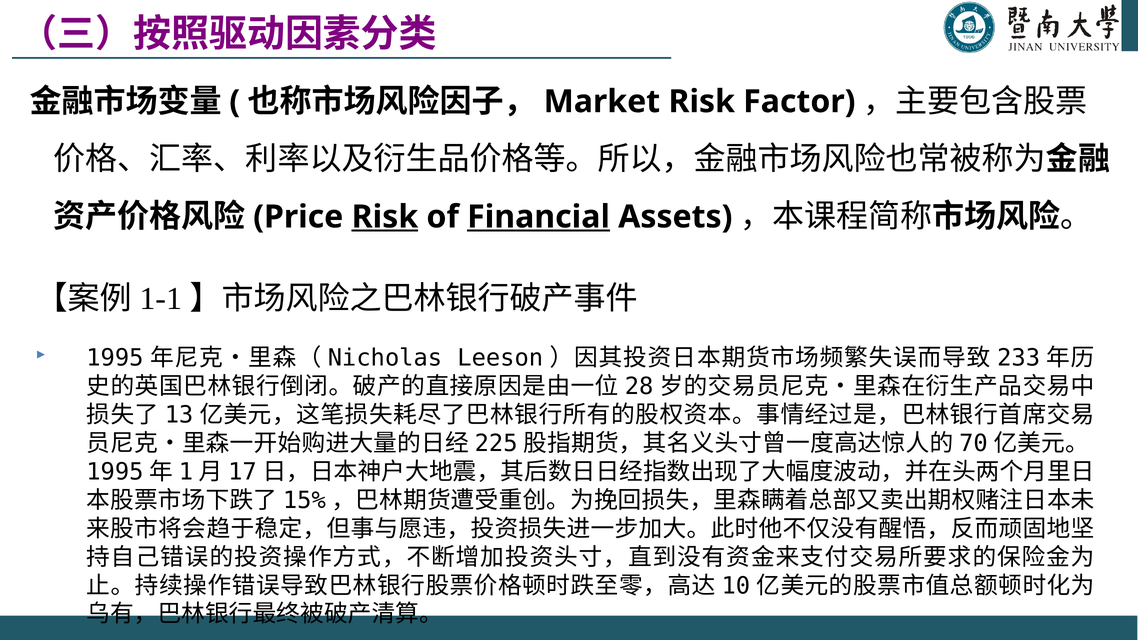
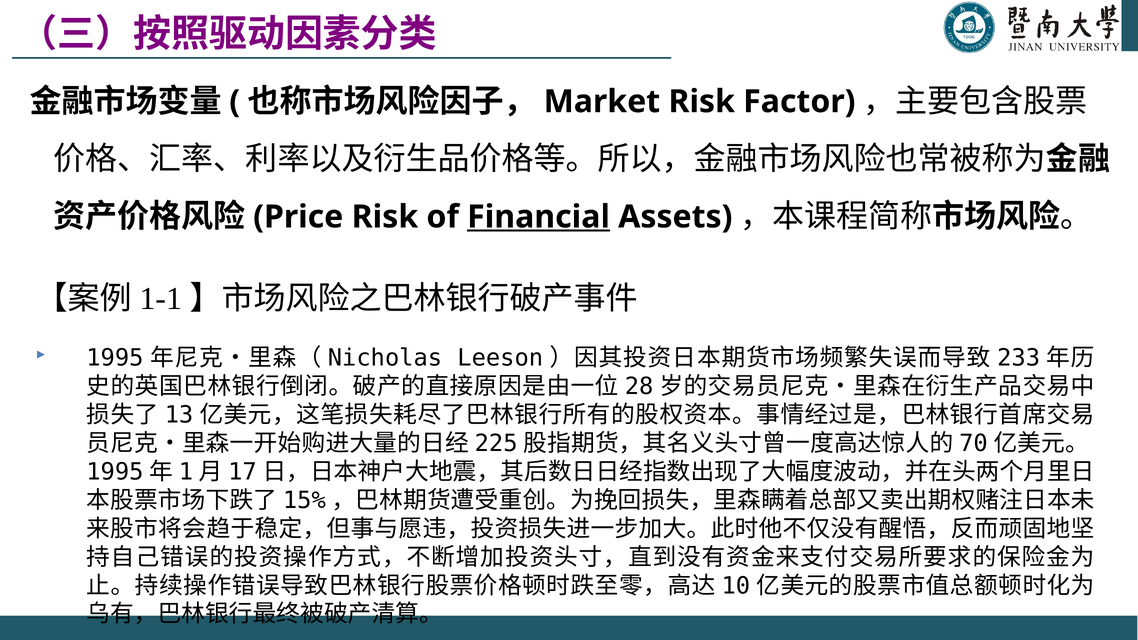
Risk underline: present -> none (385, 217)
